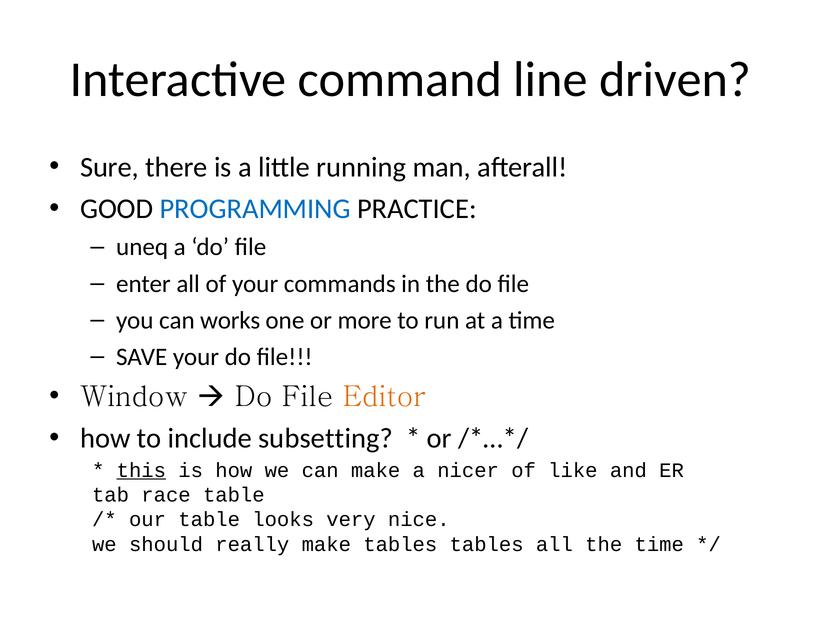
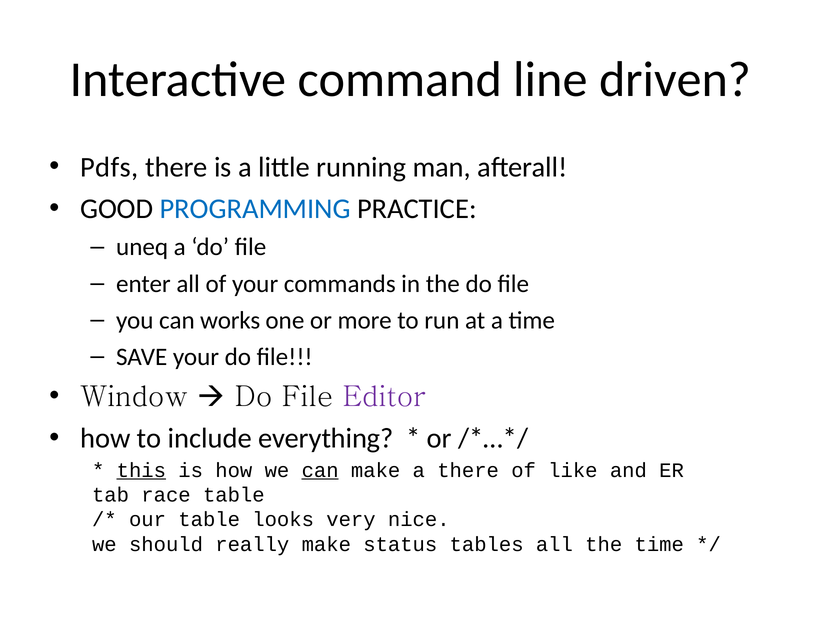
Sure: Sure -> Pdfs (109, 167)
Editor colour: orange -> purple (384, 396)
subsetting: subsetting -> everything (326, 438)
can underline: none -> present (320, 470)
a nicer: nicer -> there (468, 470)
make tables: tables -> status (400, 544)
